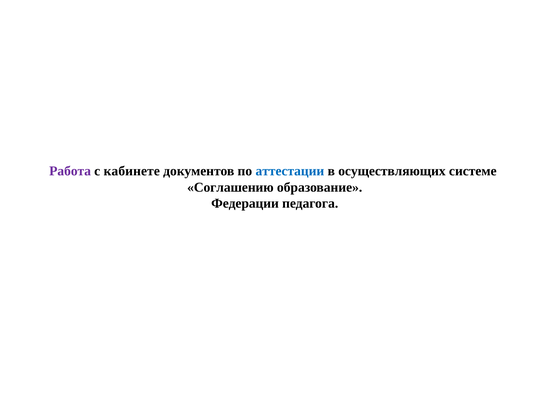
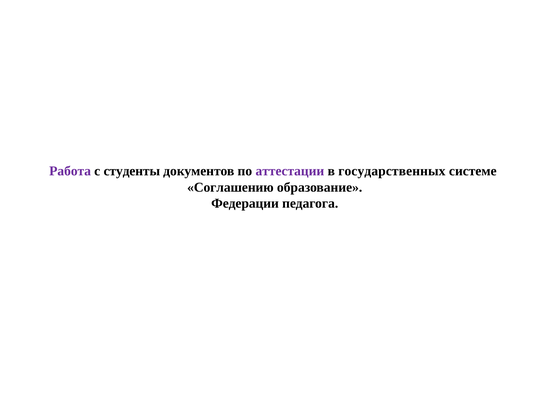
кабинете: кабинете -> студенты (132, 171)
аттестации colour: blue -> purple (290, 171)
осуществляющих: осуществляющих -> государственных (392, 171)
